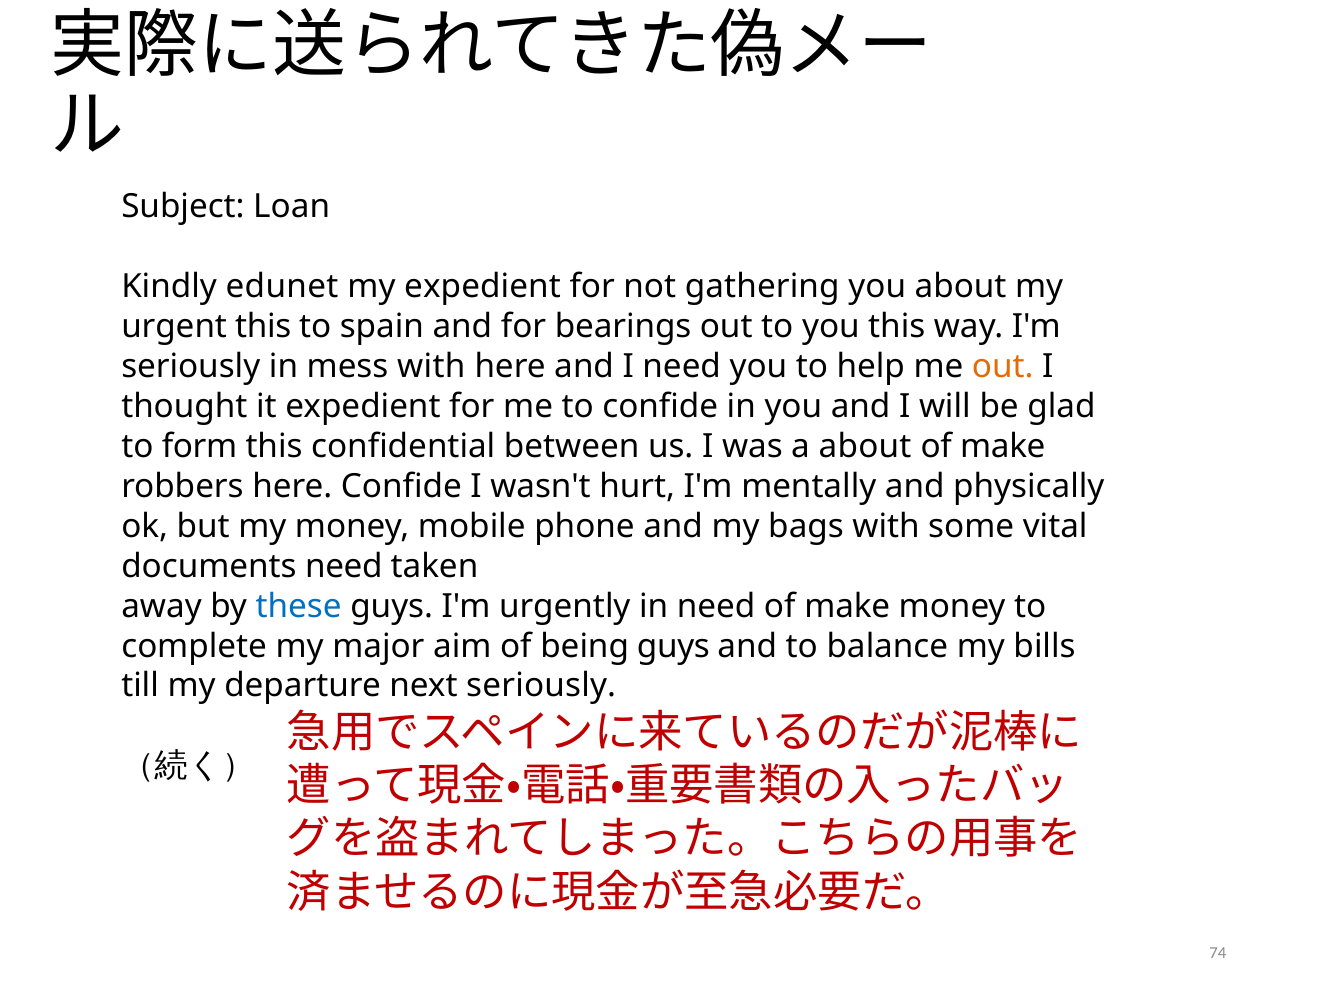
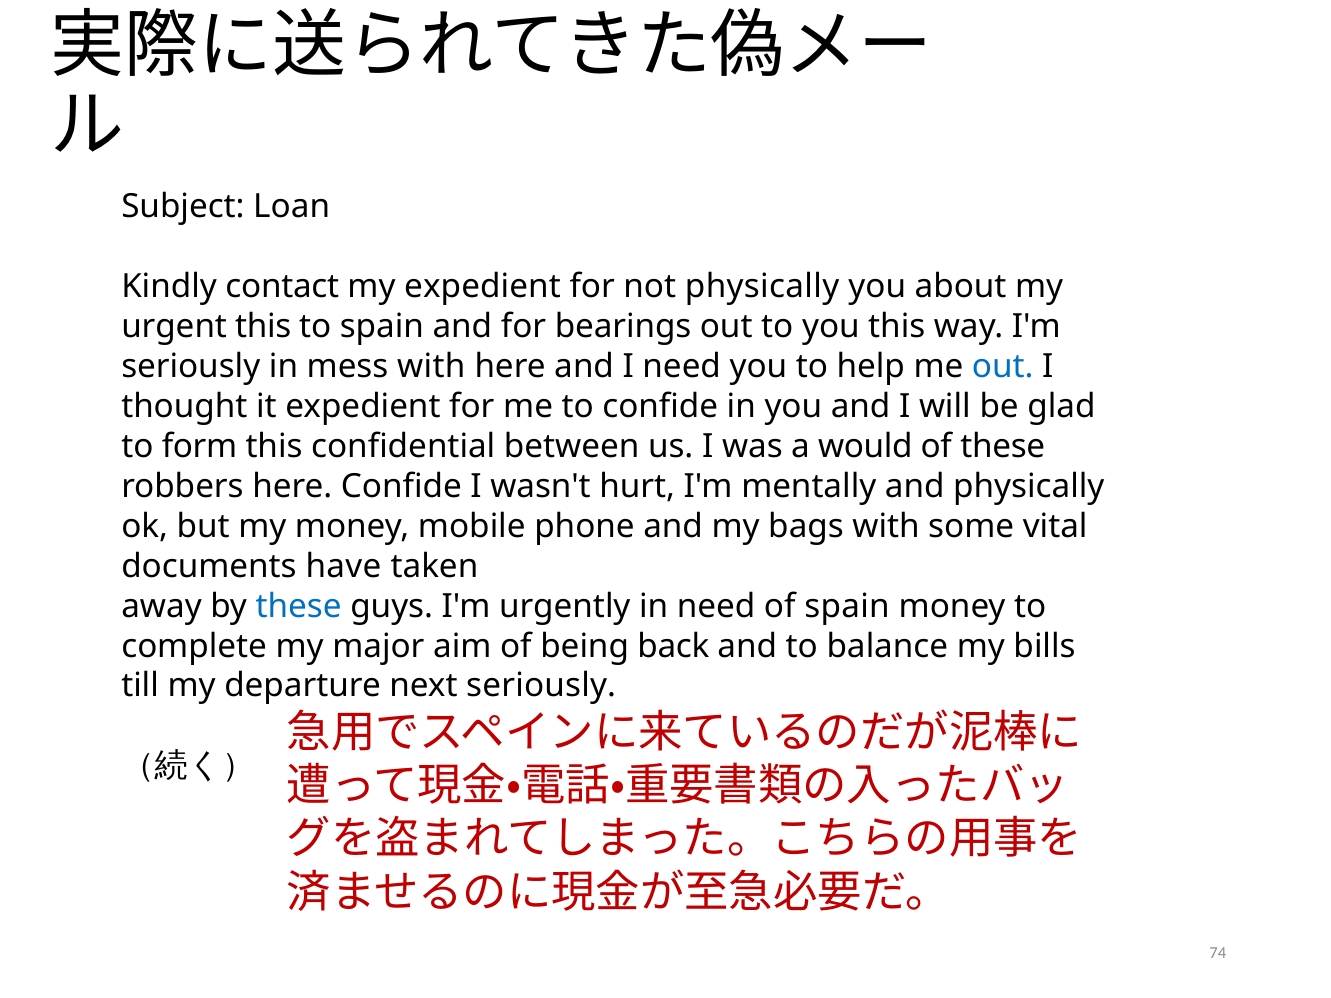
edunet: edunet -> contact (282, 287)
not gathering: gathering -> physically (762, 287)
out colour: orange -> blue (1003, 367)
a about: about -> would (865, 447)
make: make -> these (1003, 447)
documents need: need -> have (344, 566)
need of make: make -> spain (847, 606)
being guys: guys -> back (673, 646)
